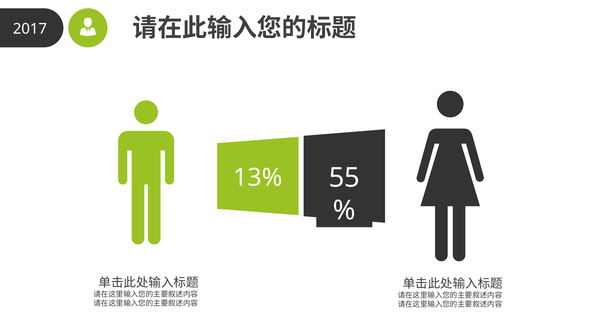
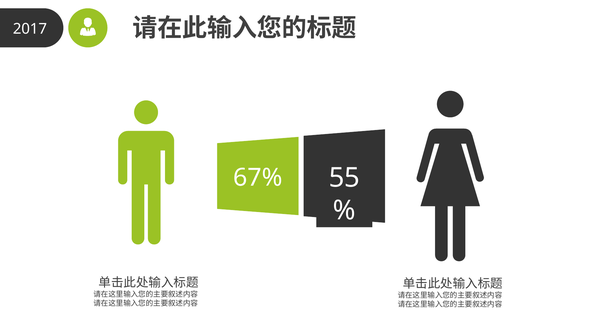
13%: 13% -> 67% (258, 178)
